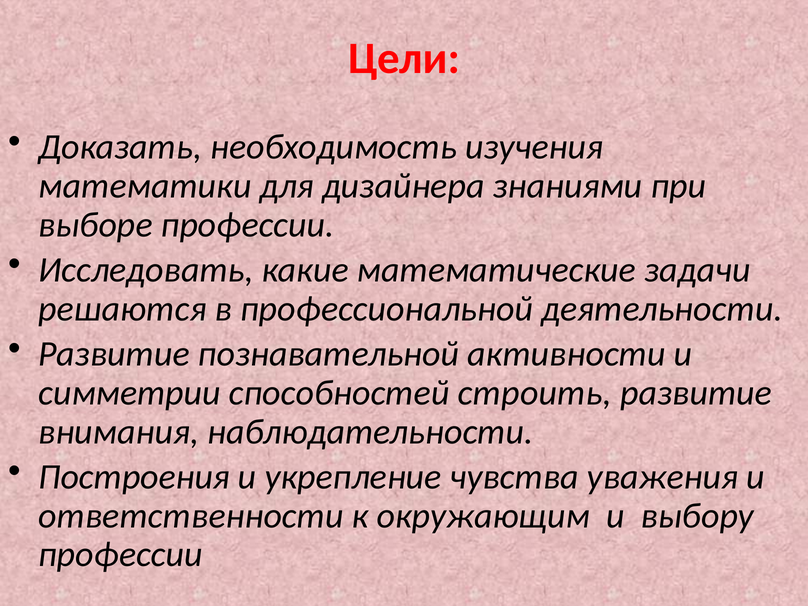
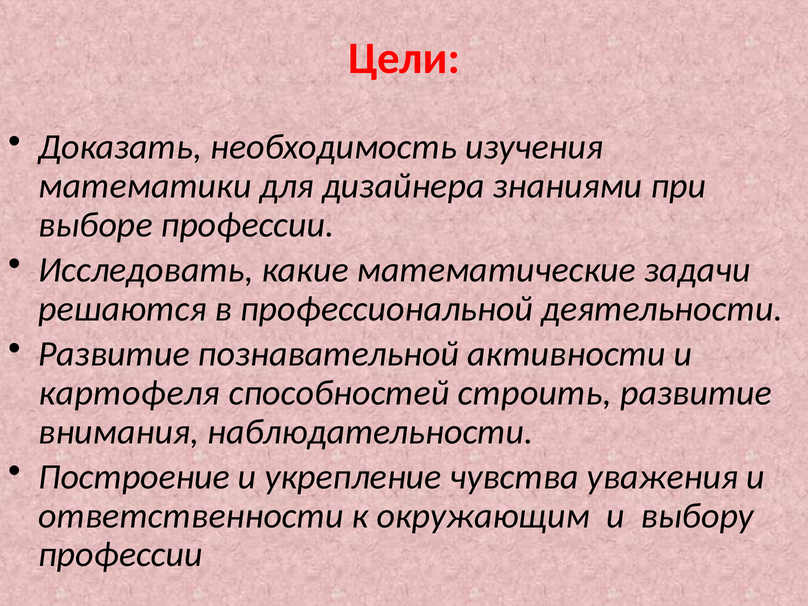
симметрии: симметрии -> картофеля (129, 393)
Построения: Построения -> Построение (134, 477)
